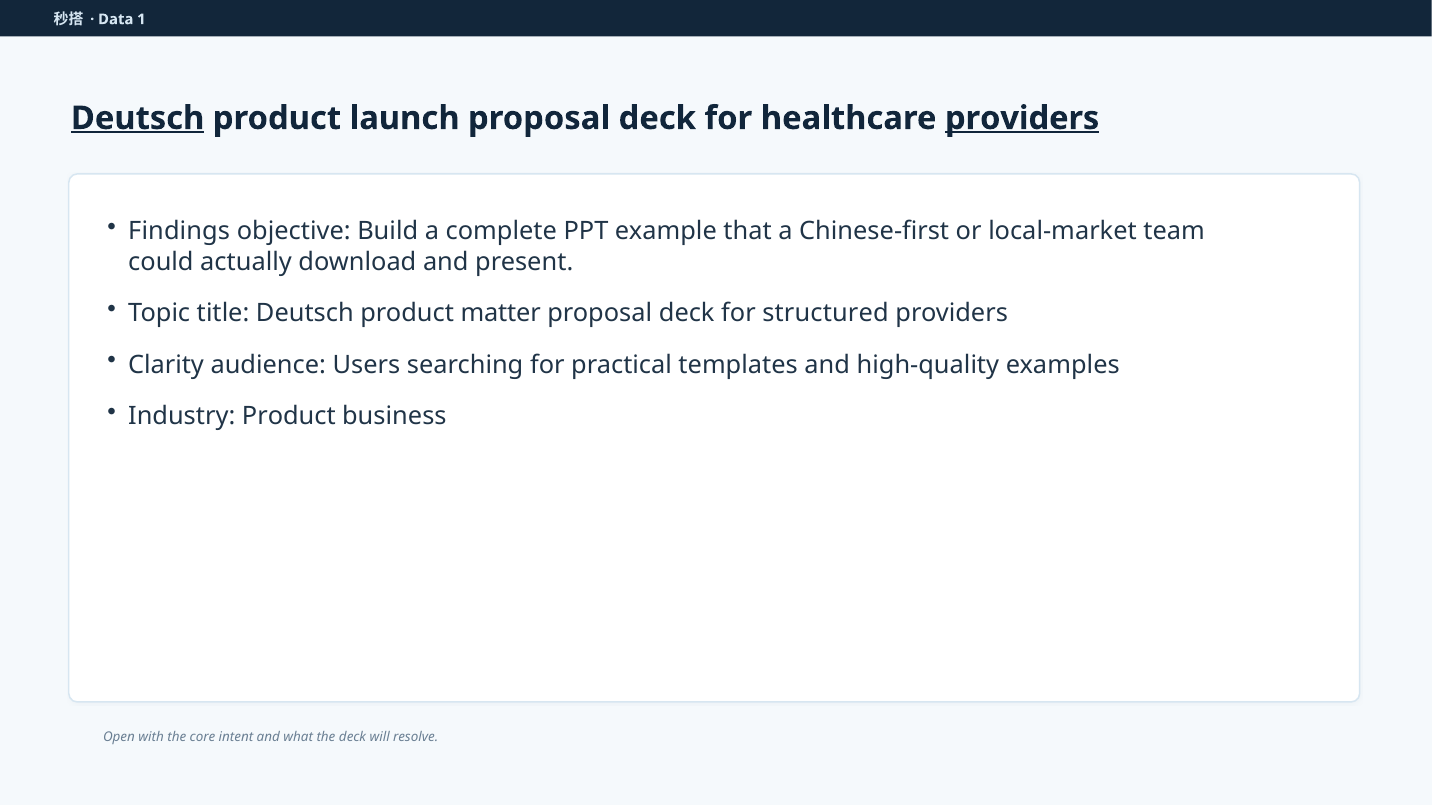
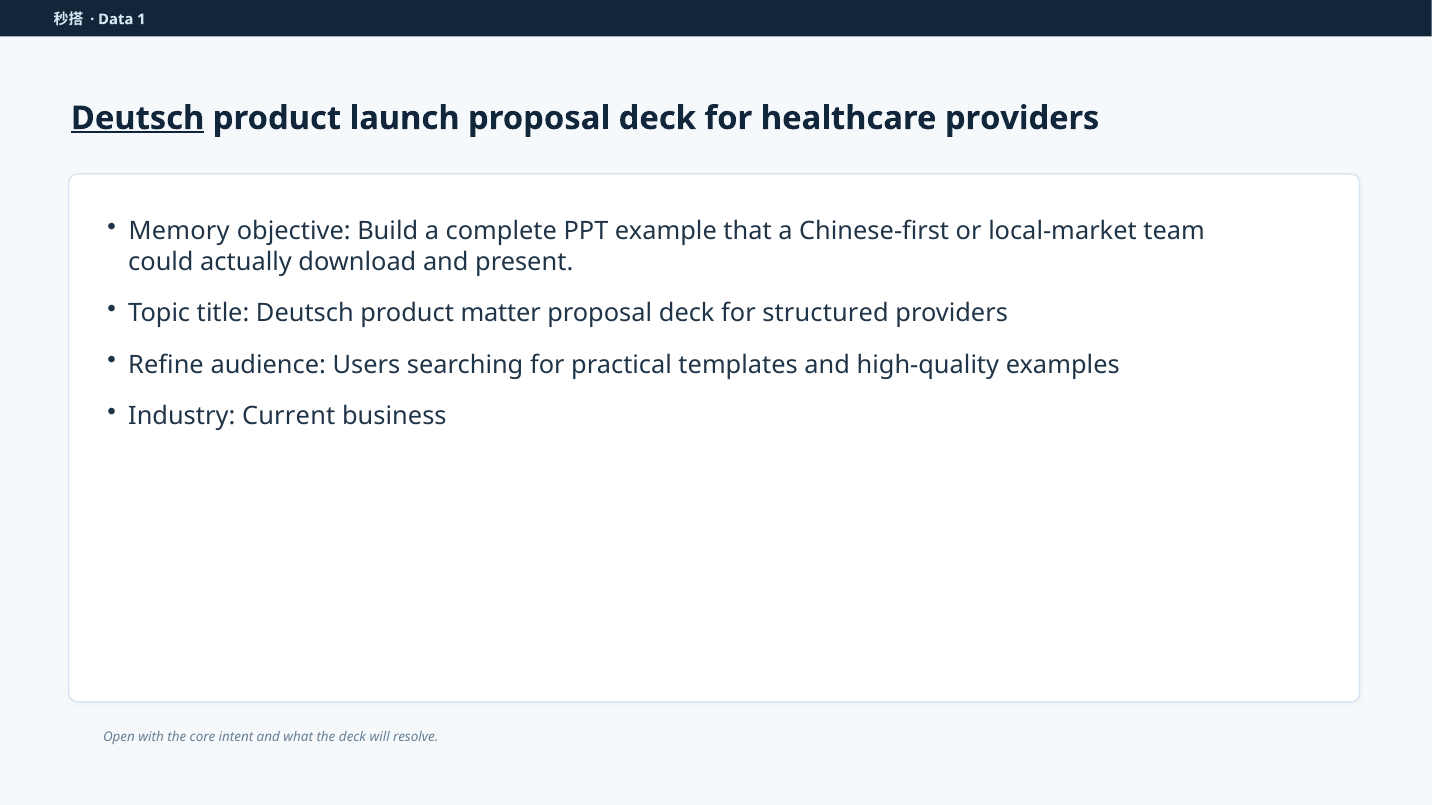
providers underline: present -> none (1022, 118)
Findings: Findings -> Memory (179, 232)
Clarity: Clarity -> Refine (166, 365)
Industry Product: Product -> Current (289, 416)
